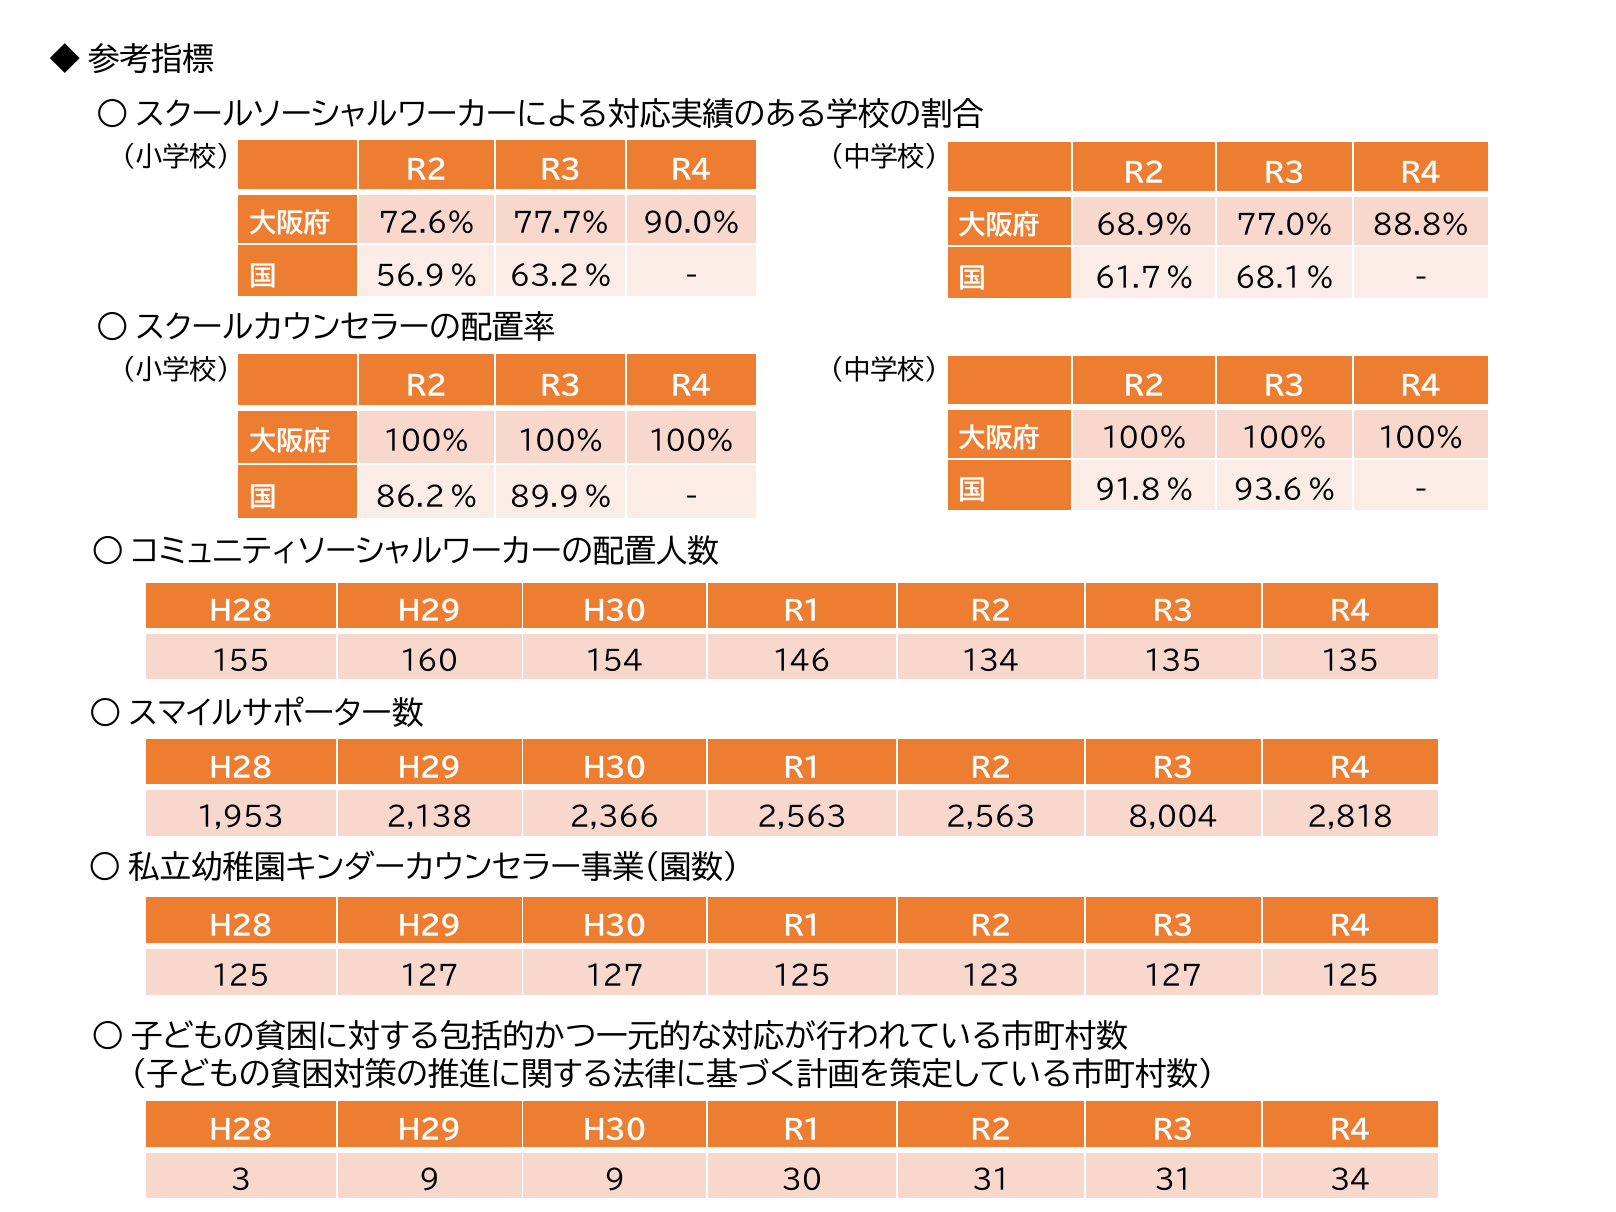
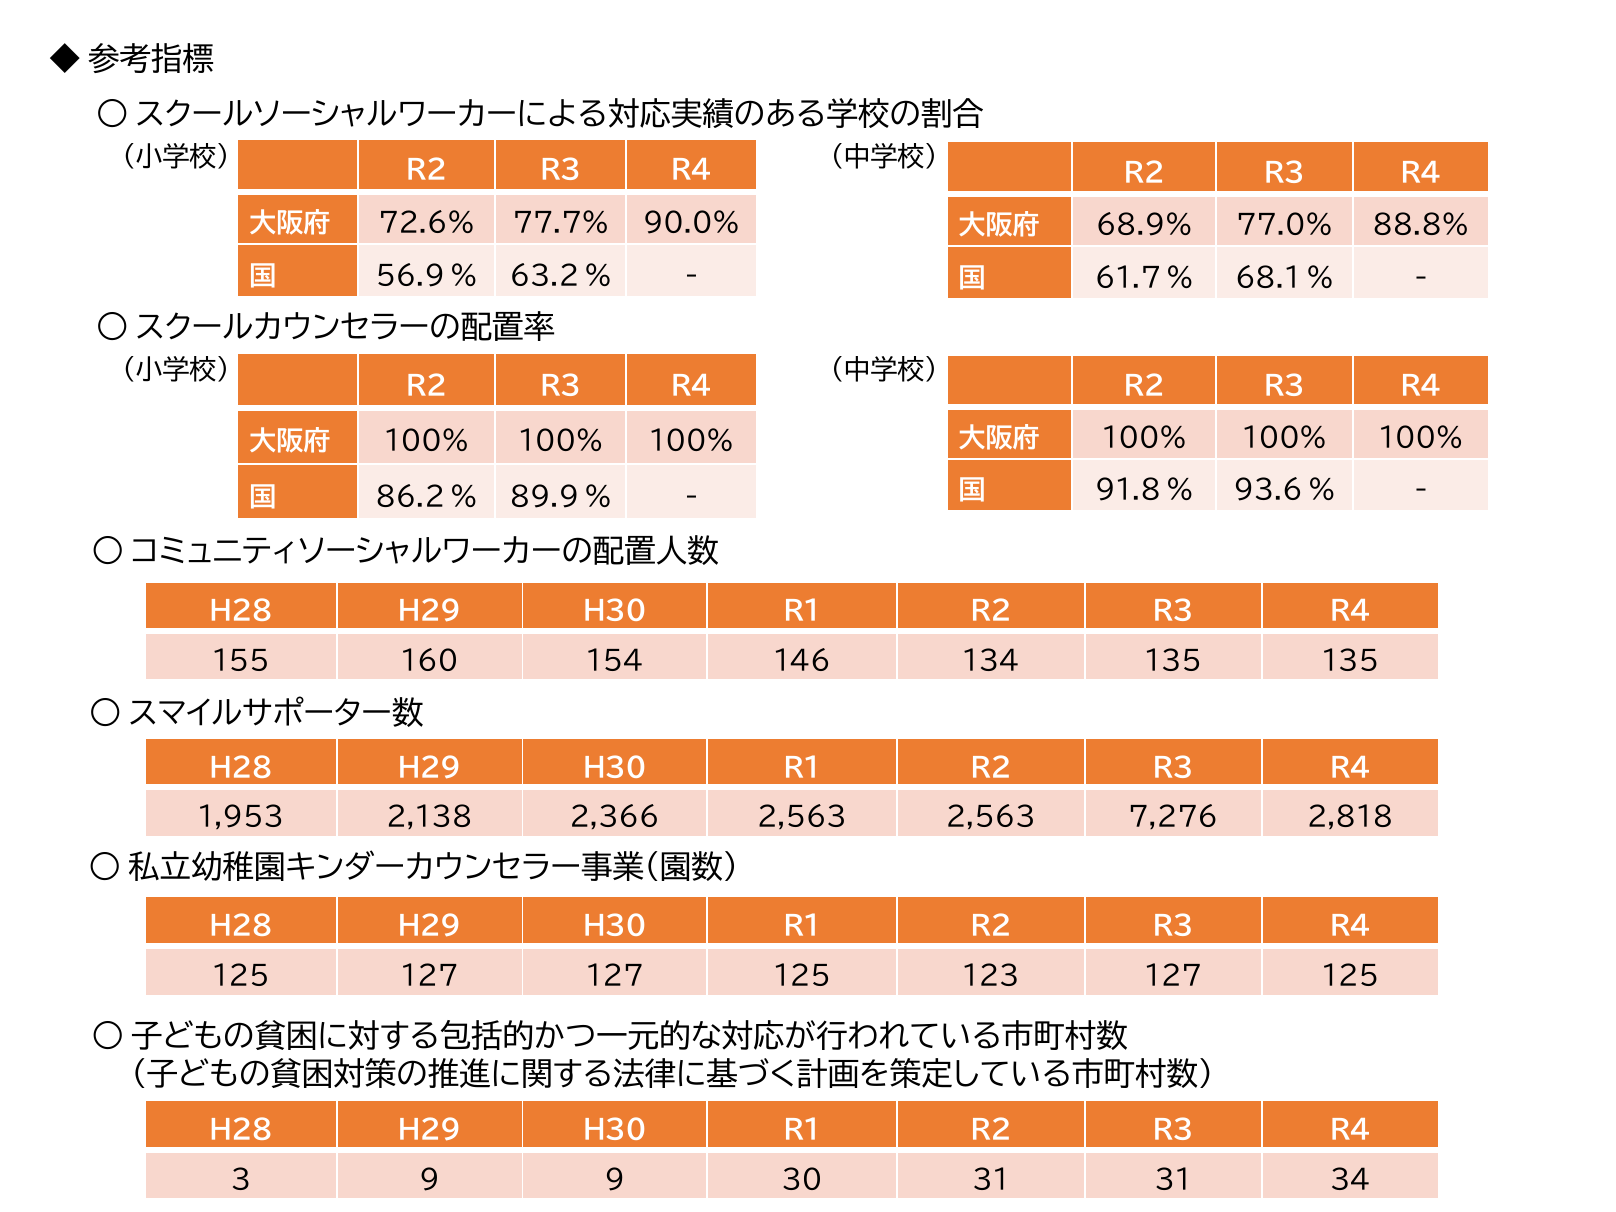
8,004: 8,004 -> 7,276 (1173, 818)
